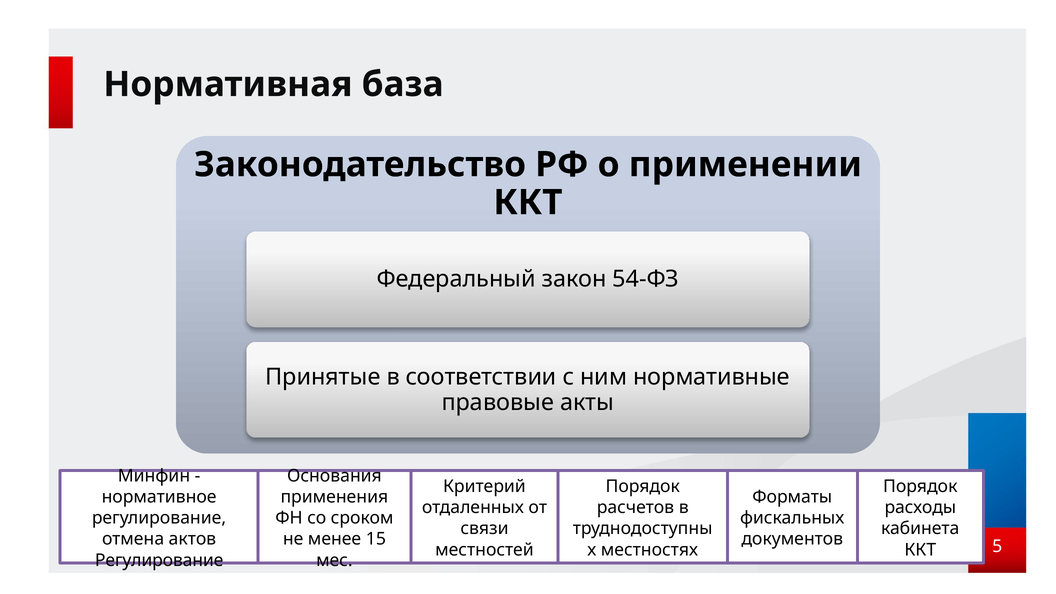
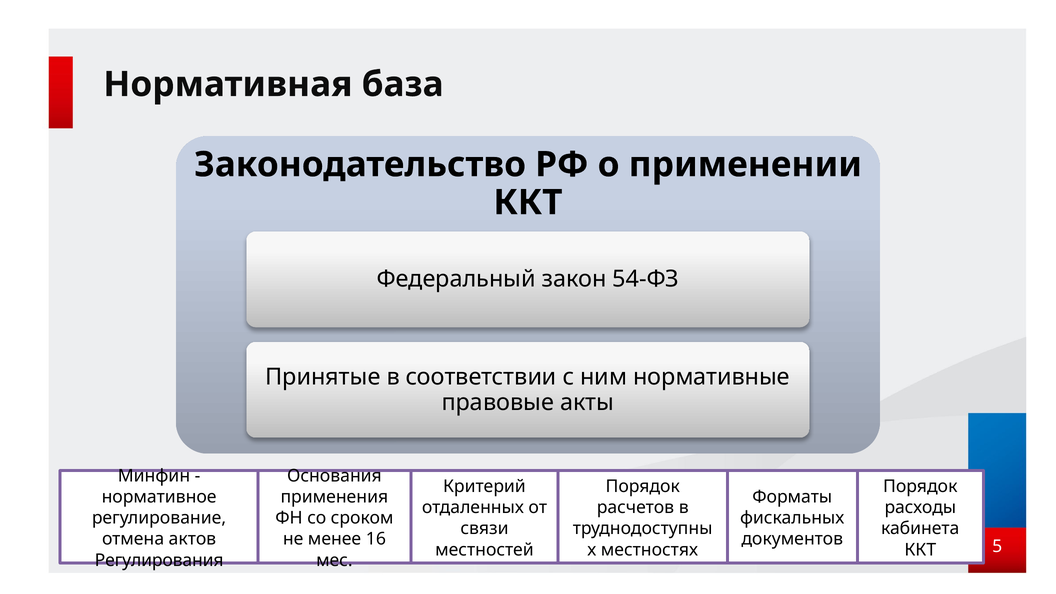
15: 15 -> 16 (376, 539)
Регулирование: Регулирование -> Регулирования (159, 560)
